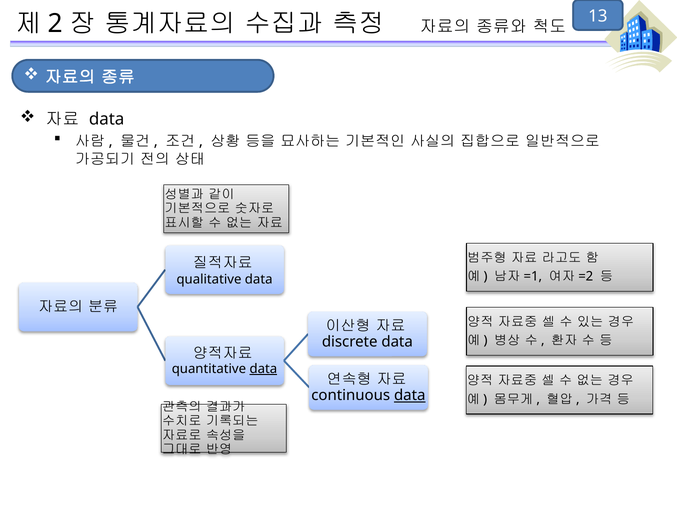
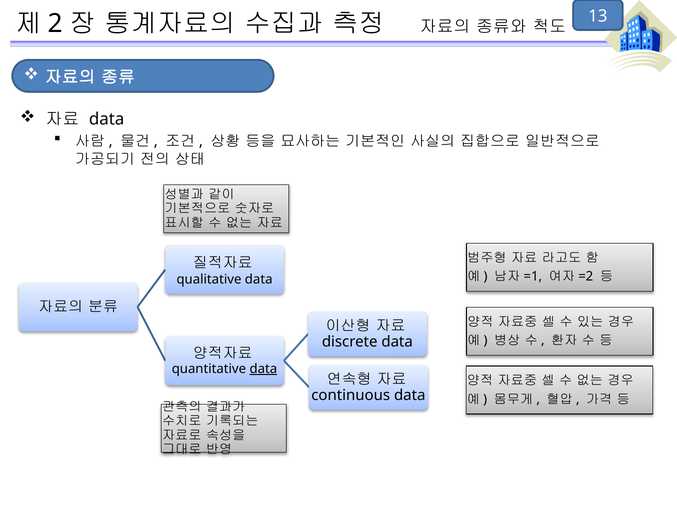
data underline: present -> none (410, 395)
